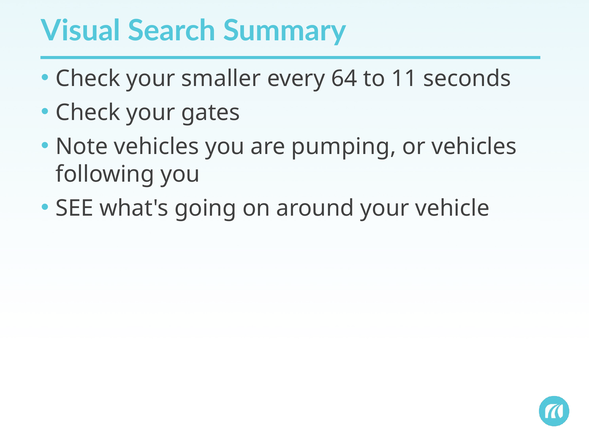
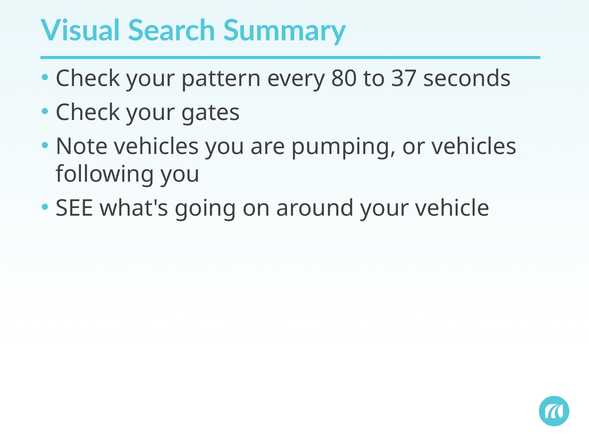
smaller: smaller -> pattern (221, 78)
64: 64 -> 80 (344, 78)
11: 11 -> 37 (404, 78)
